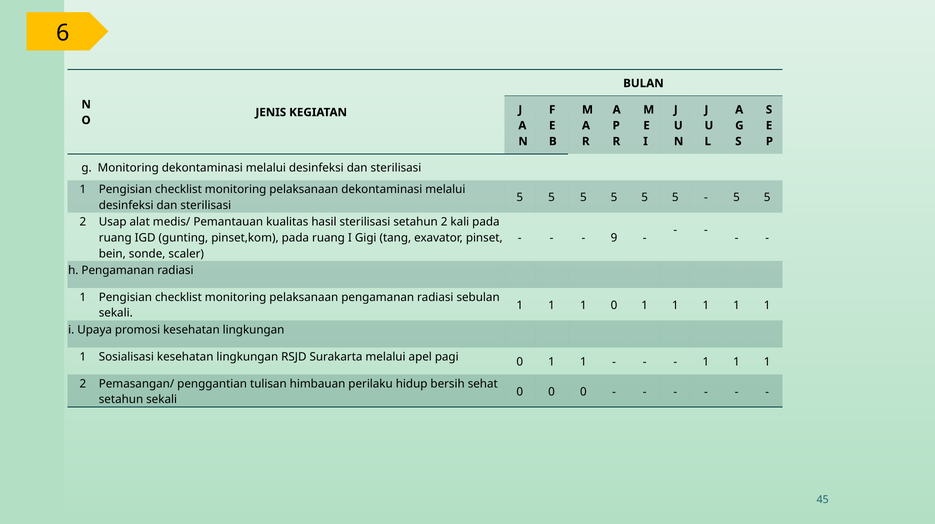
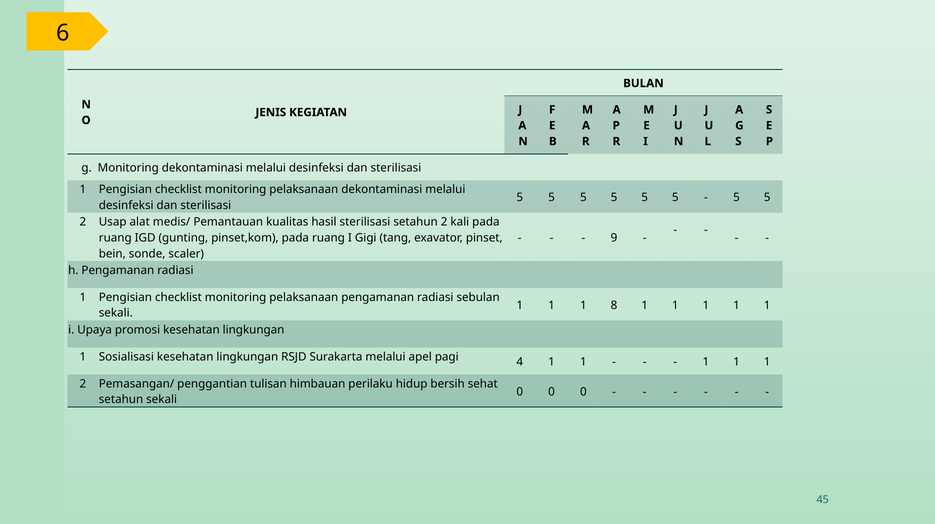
1 0: 0 -> 8 (614, 305)
pagi 0: 0 -> 4 (520, 362)
